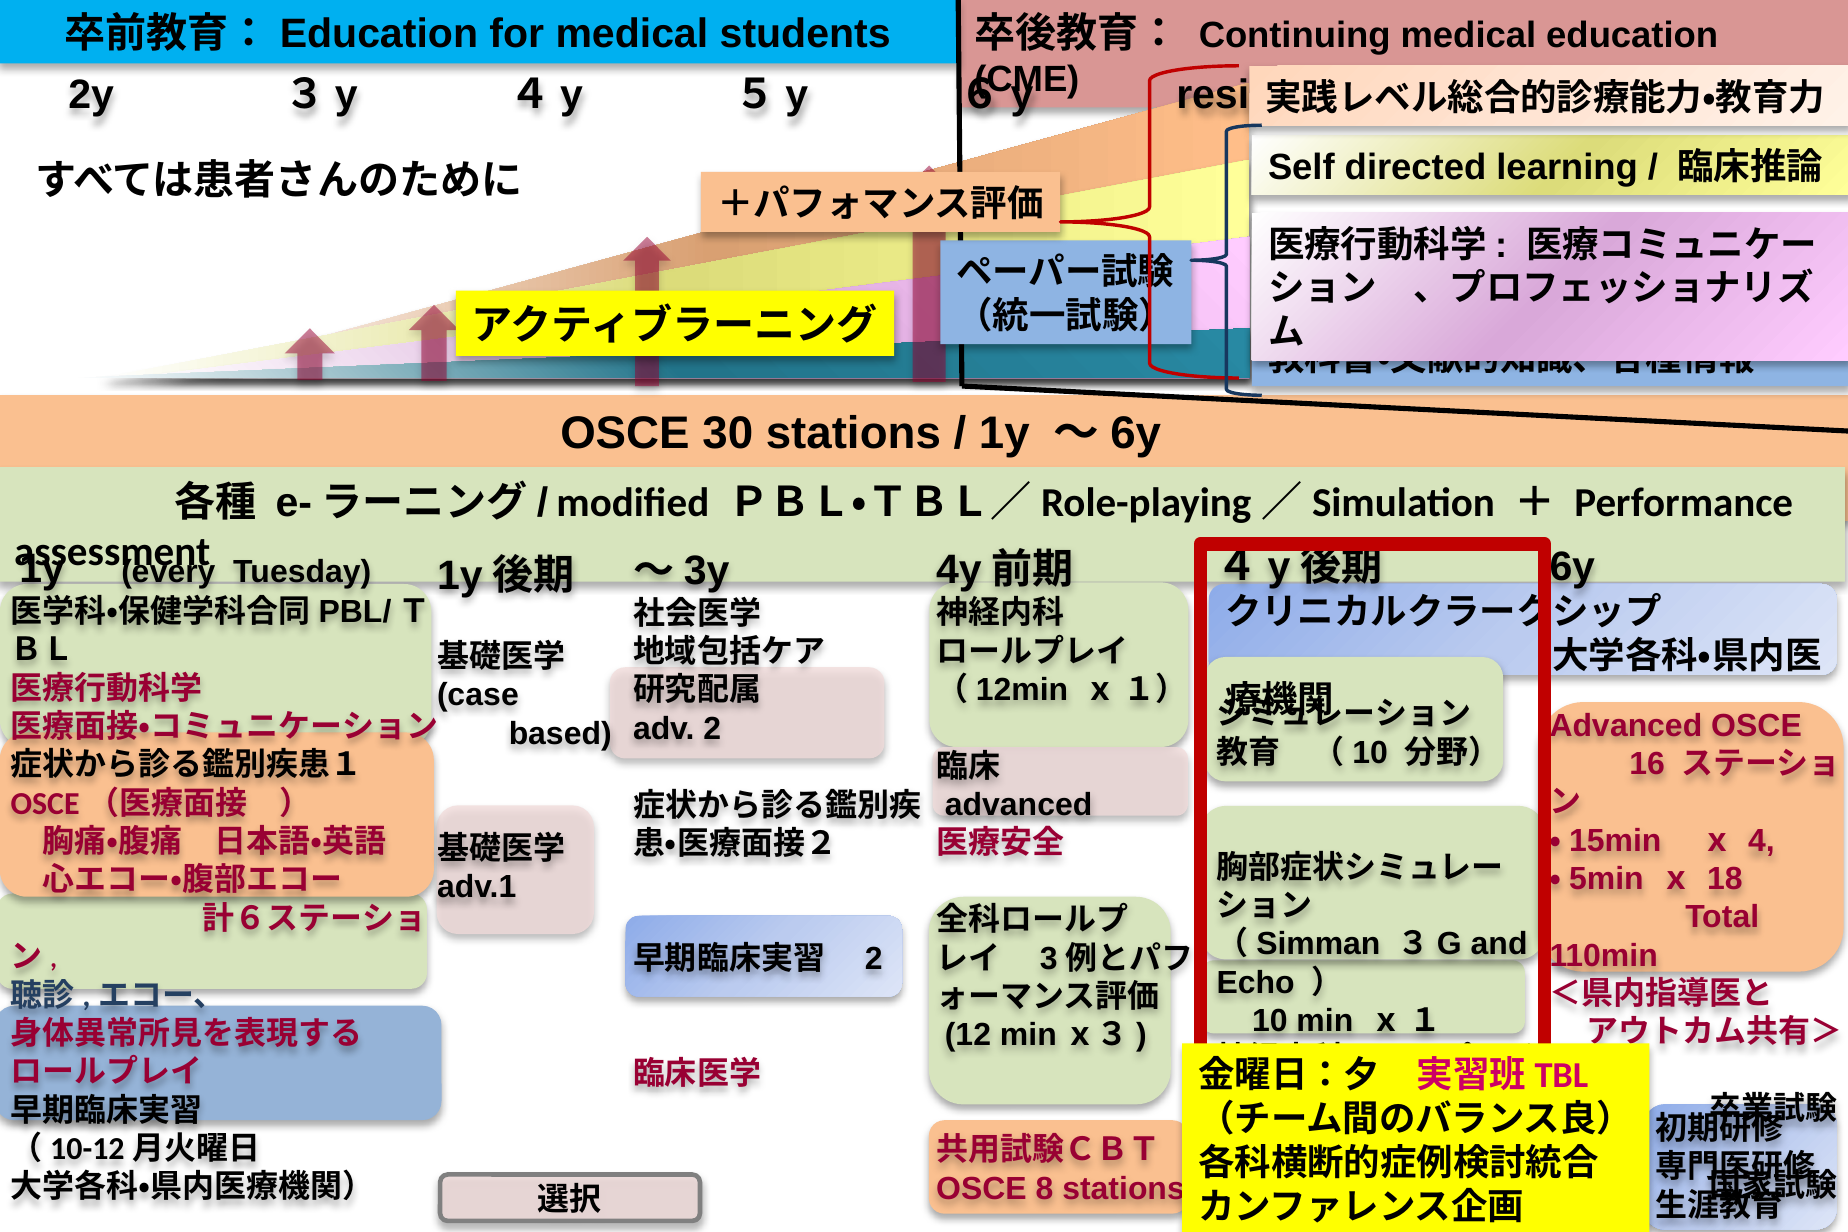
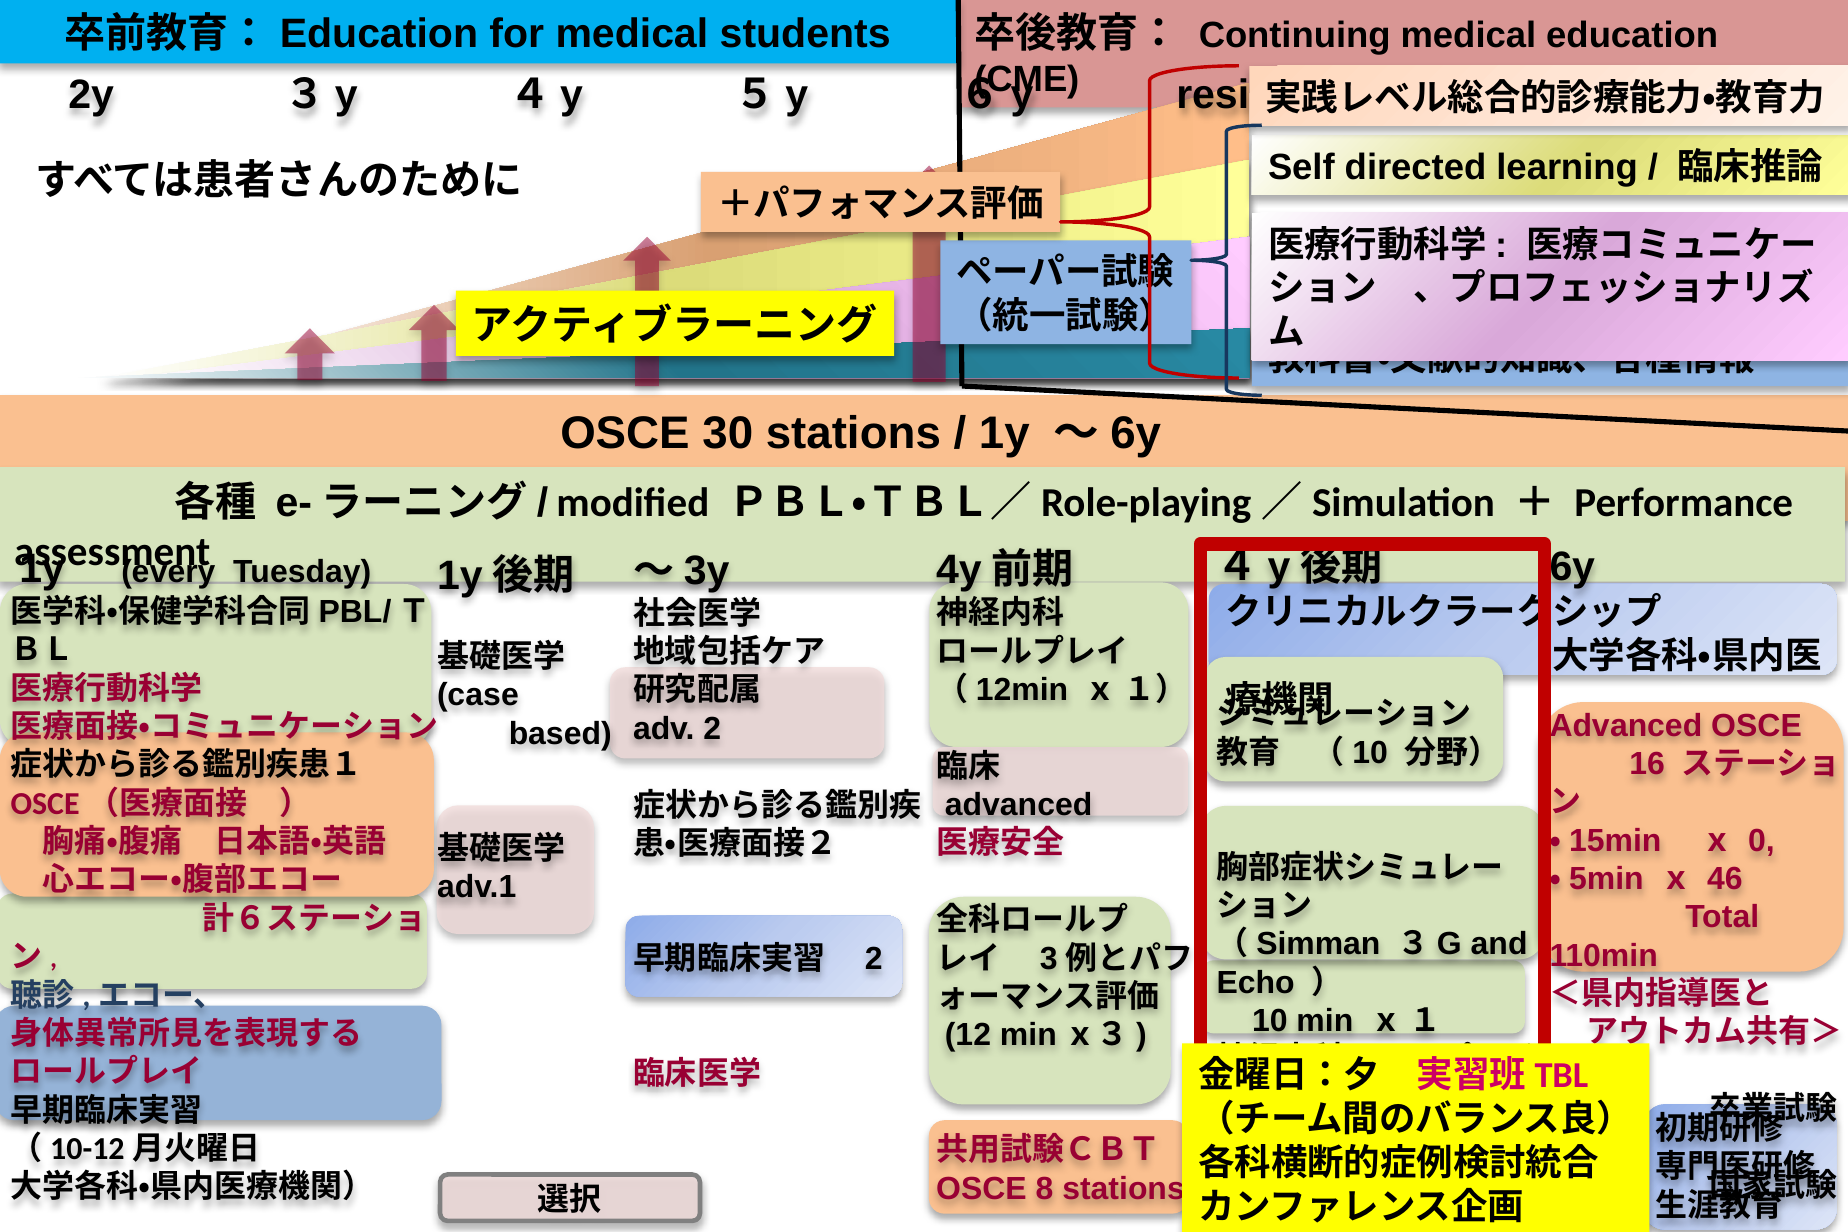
4: 4 -> 0 (1762, 841)
18: 18 -> 46 (1725, 879)
